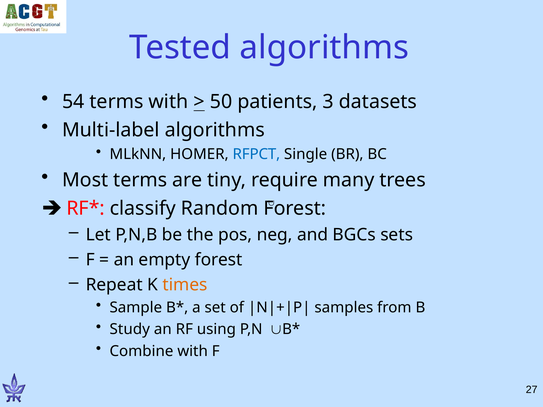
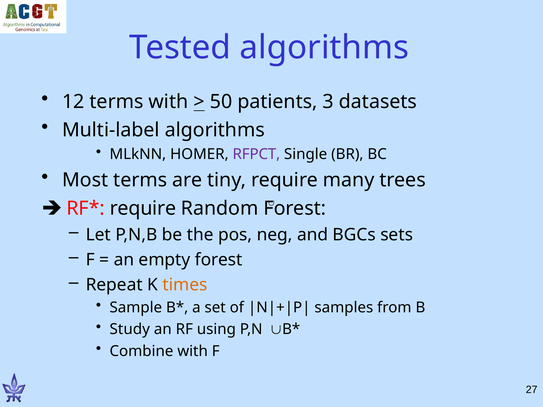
54: 54 -> 12 (73, 102)
RFPCT colour: blue -> purple (256, 154)
classify: classify -> require (143, 209)
